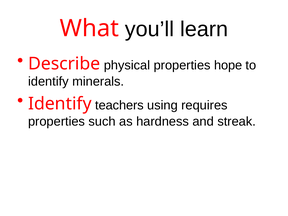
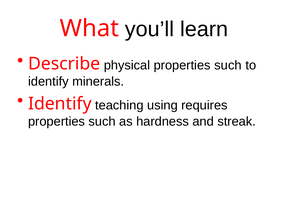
physical properties hope: hope -> such (228, 65)
teachers: teachers -> teaching (119, 105)
